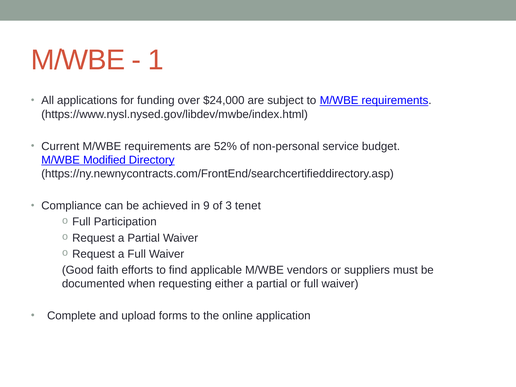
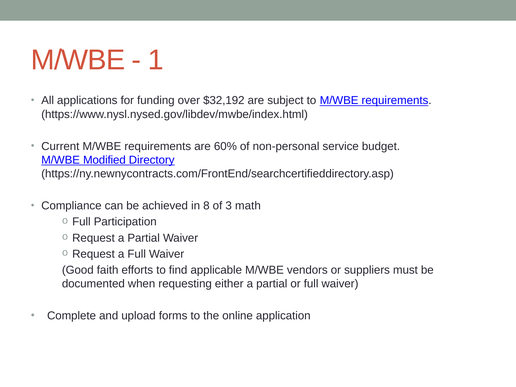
$24,000: $24,000 -> $32,192 (224, 101)
52%: 52% -> 60% (225, 146)
9: 9 -> 8 (206, 206)
tenet: tenet -> math (248, 206)
